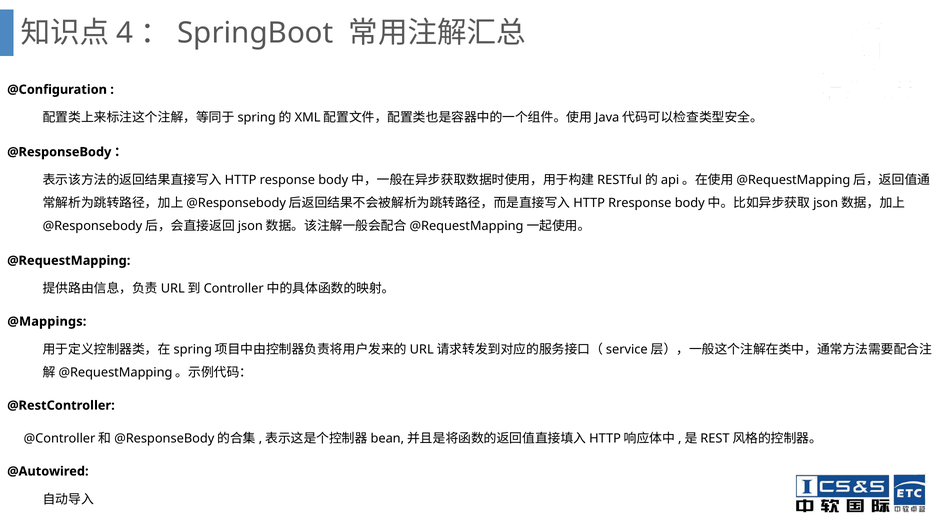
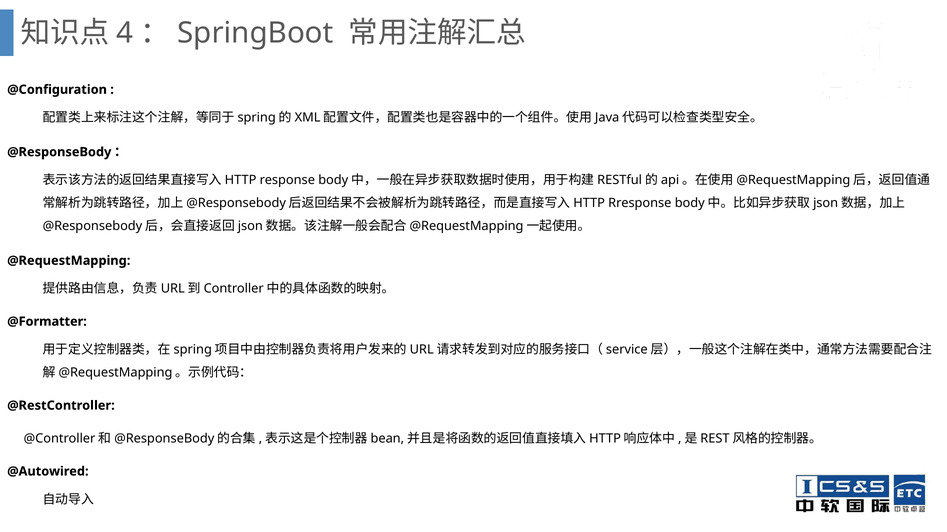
@Mappings: @Mappings -> @Formatter (47, 322)
